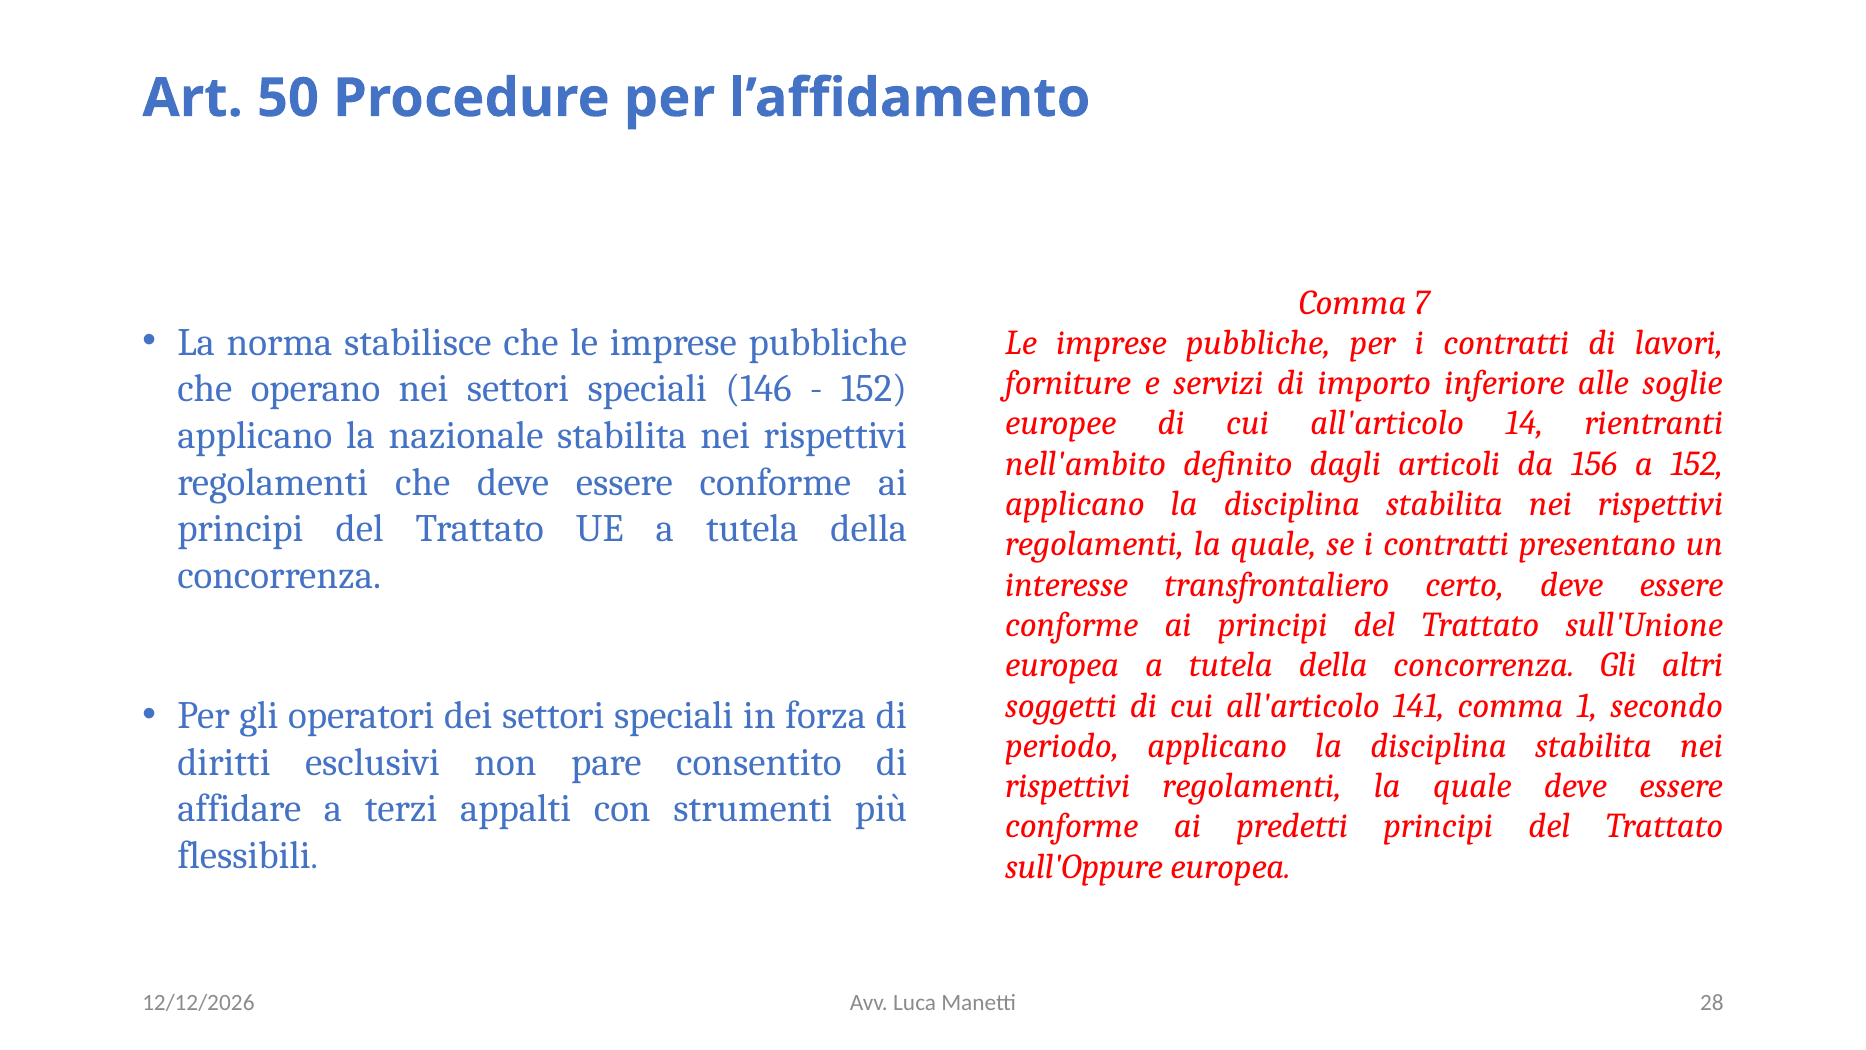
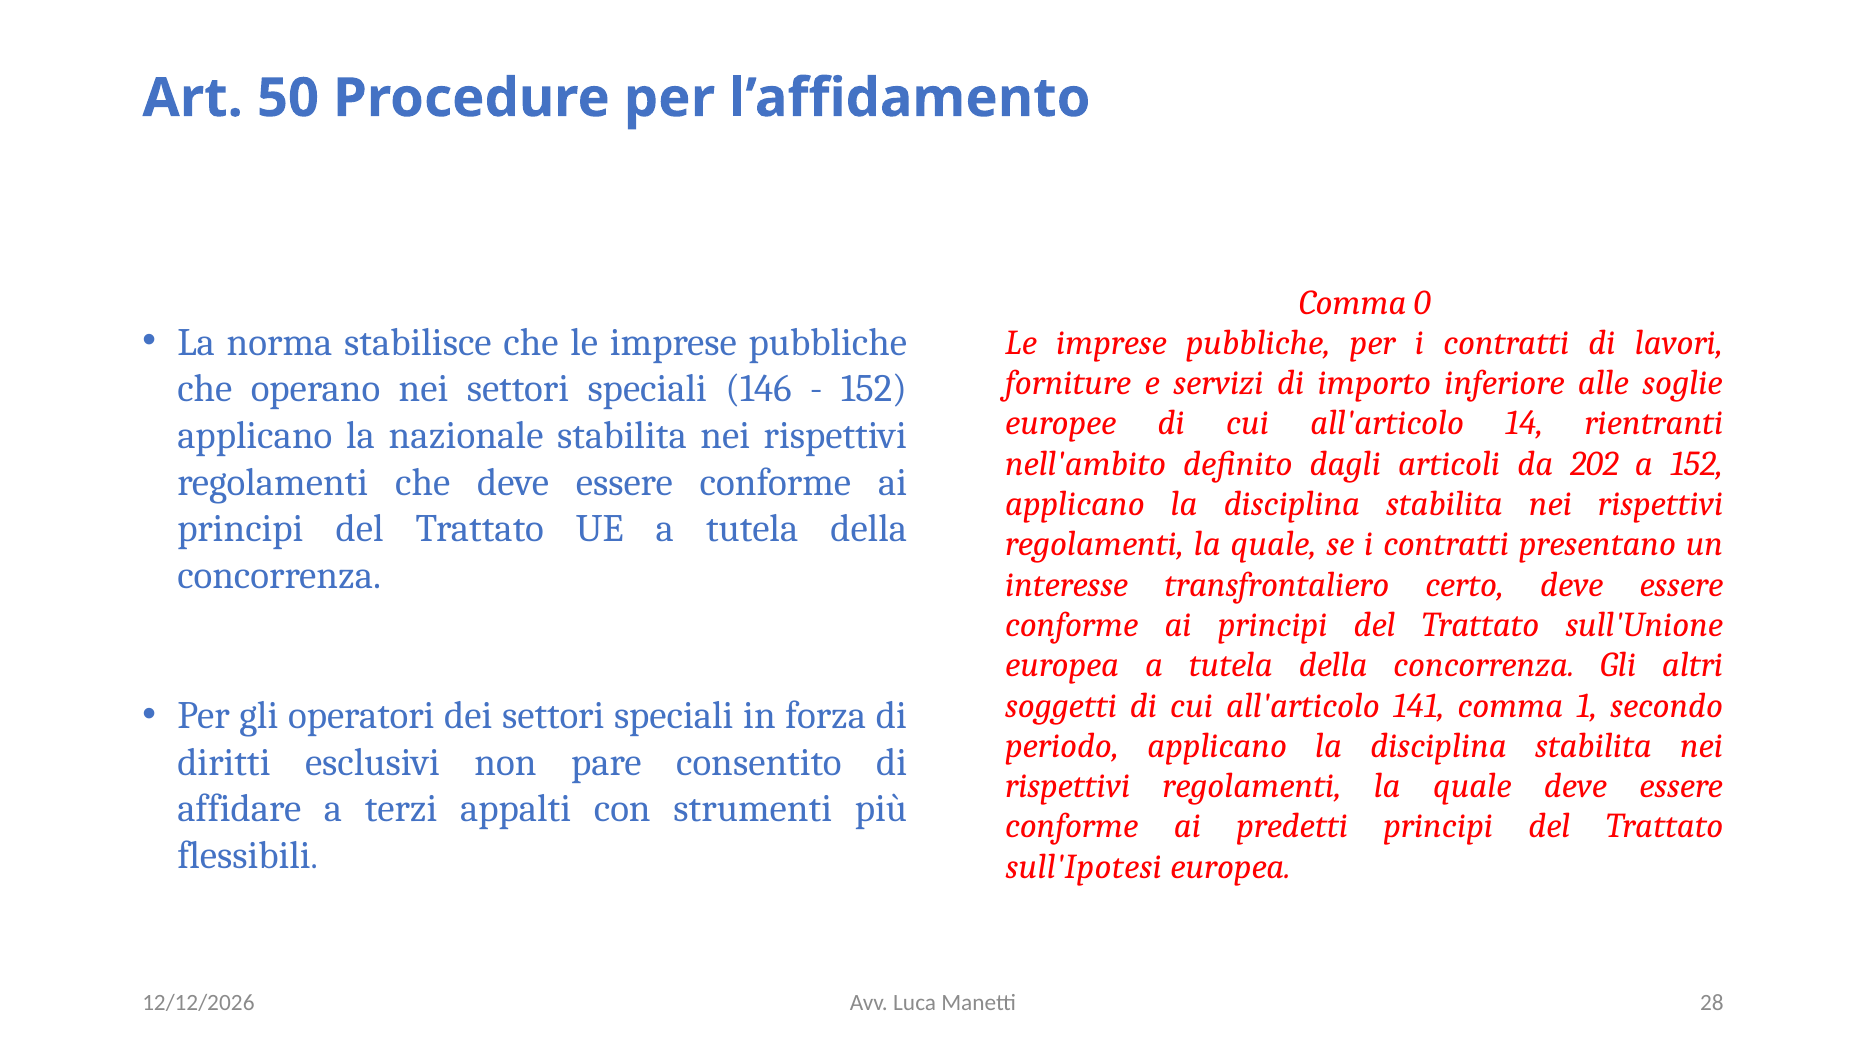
7: 7 -> 0 (1422, 302)
156: 156 -> 202 (1594, 464)
sull'Oppure: sull'Oppure -> sull'Ipotesi (1084, 866)
